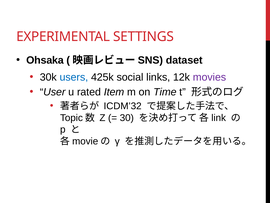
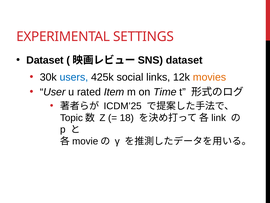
Ohsaka: Ohsaka -> Dataset (45, 60)
movies colour: purple -> orange (210, 77)
ICDM’32: ICDM’32 -> ICDM’25 (123, 106)
30: 30 -> 18 (127, 118)
